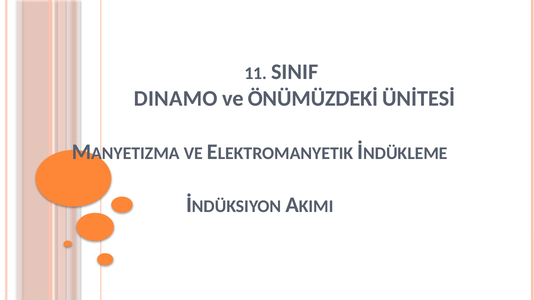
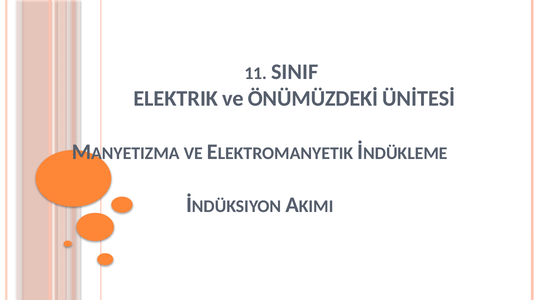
DINAMO: DINAMO -> ELEKTRIK (176, 99)
